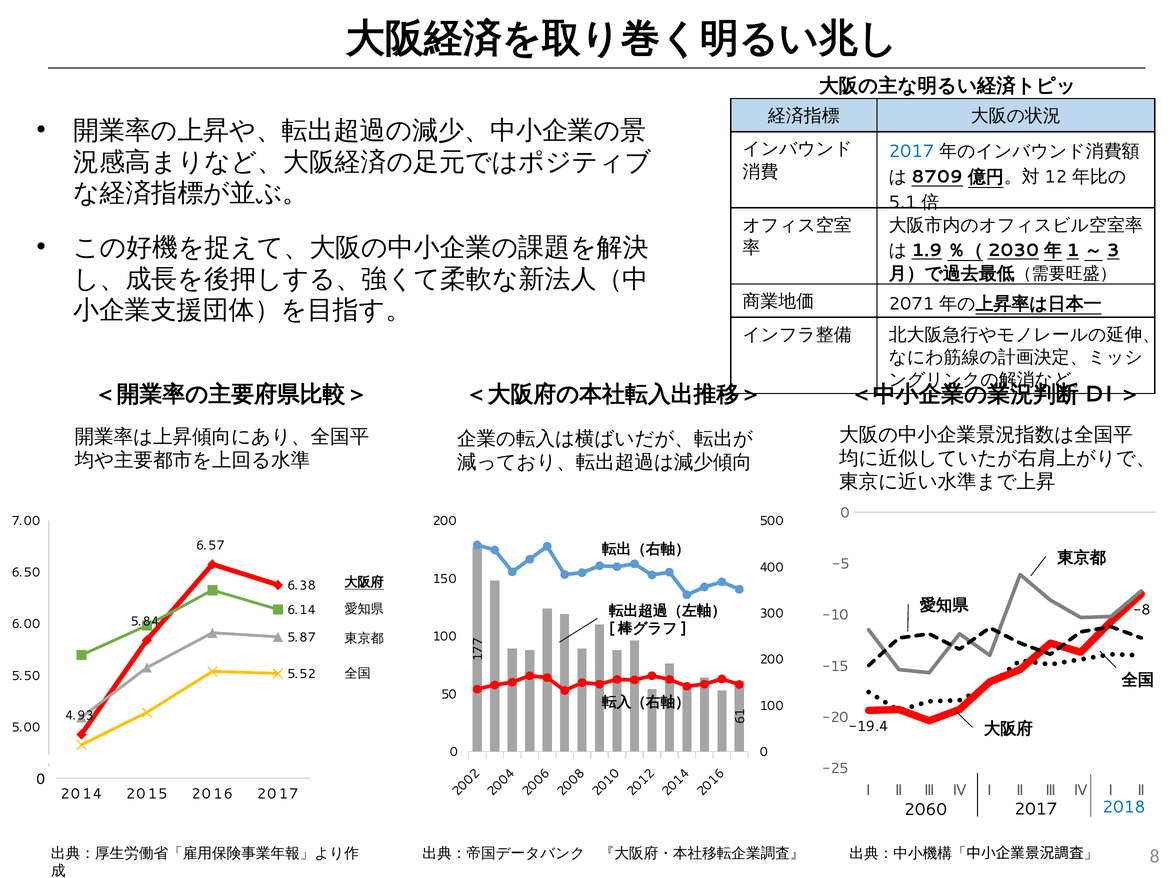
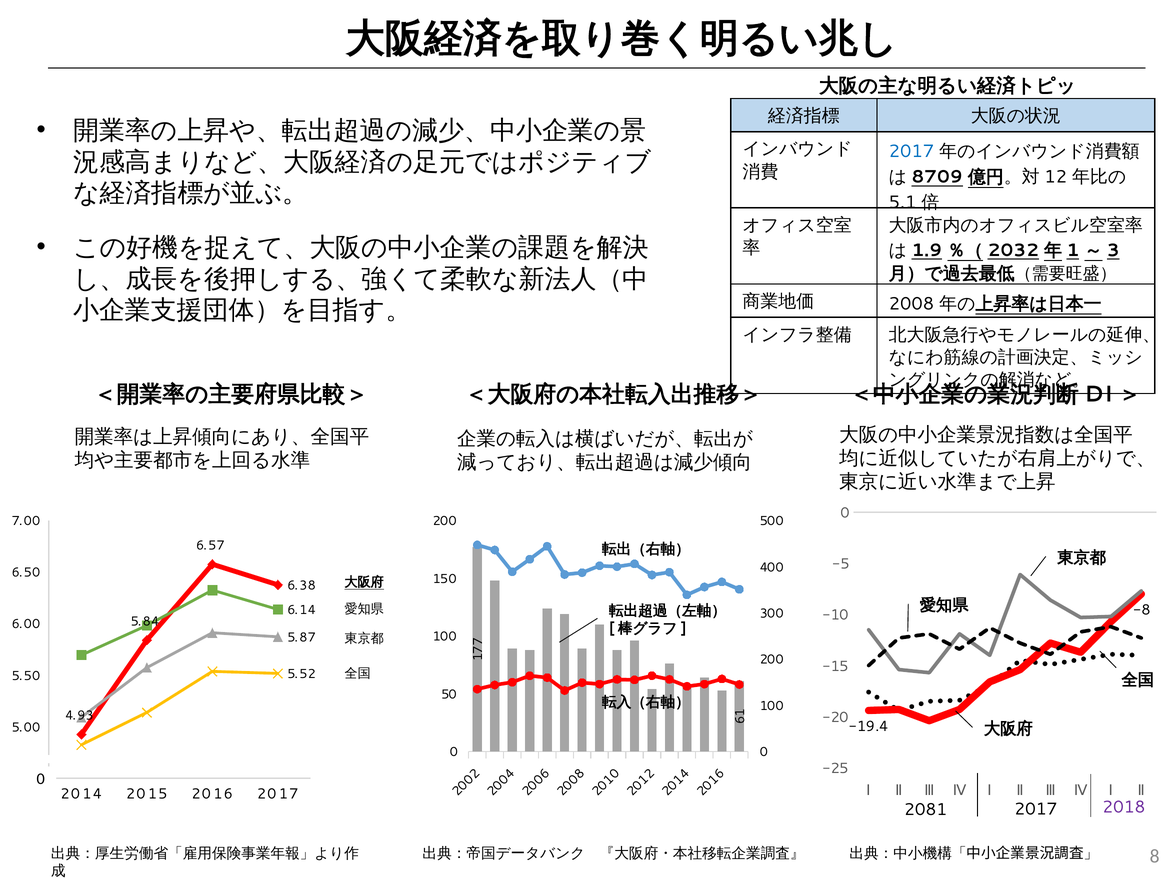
2030: 2030 -> 2032 (1013, 250)
2071: 2071 -> 2008 (911, 304)
2060: 2060 -> 2081 (926, 810)
2018 colour: blue -> purple (1124, 807)
